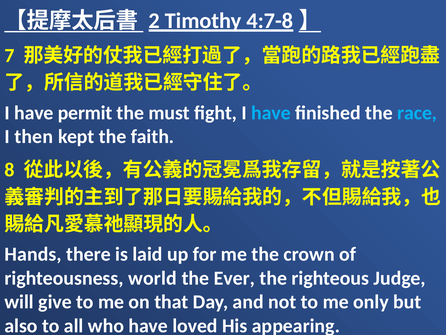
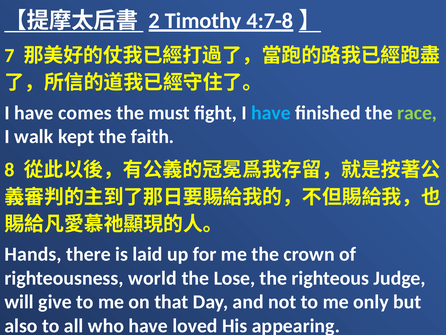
permit: permit -> comes (85, 113)
race colour: light blue -> light green (417, 113)
then: then -> walk (34, 136)
Ever: Ever -> Lose (234, 278)
